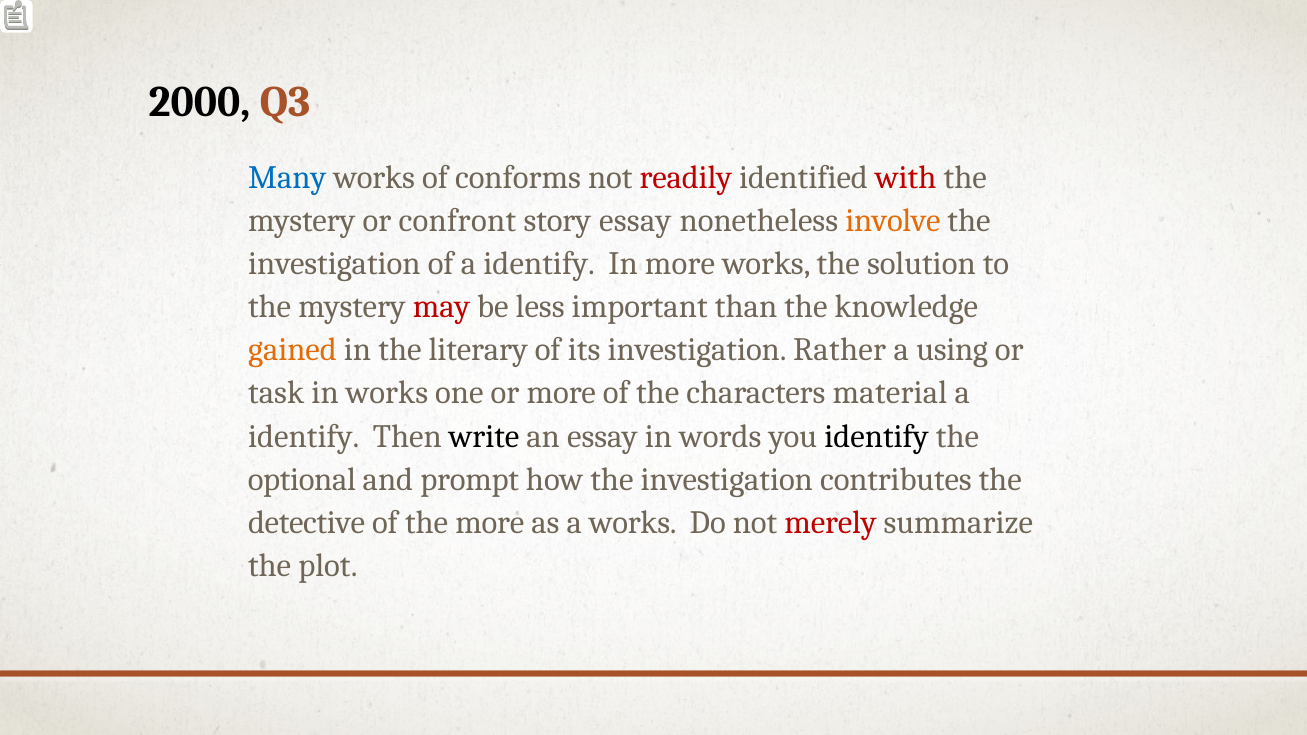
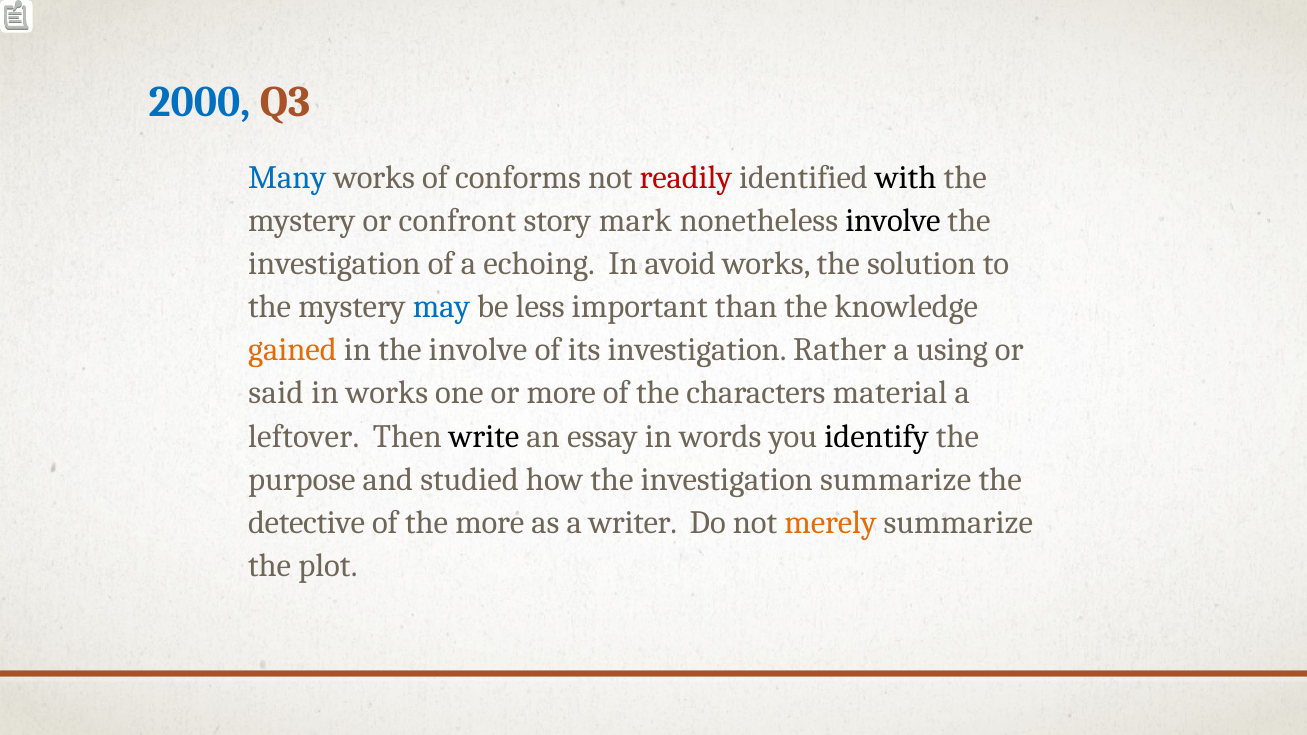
2000 colour: black -> blue (200, 102)
with colour: red -> black (906, 178)
story essay: essay -> mark (635, 221)
involve colour: orange -> black (893, 221)
of a identify: identify -> echoing (539, 264)
In more: more -> avoid (680, 264)
may colour: red -> blue (442, 307)
the literary: literary -> involve (478, 350)
task: task -> said (276, 393)
identify: identify -> leftover (304, 436)
optional: optional -> purpose (302, 479)
prompt: prompt -> studied (470, 479)
investigation contributes: contributes -> summarize (896, 479)
a works: works -> writer (633, 523)
merely colour: red -> orange (831, 523)
